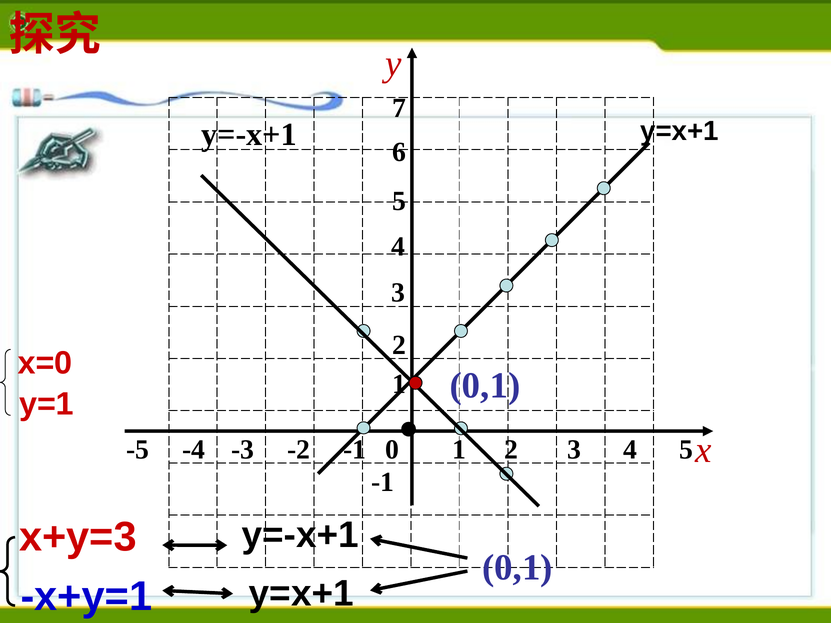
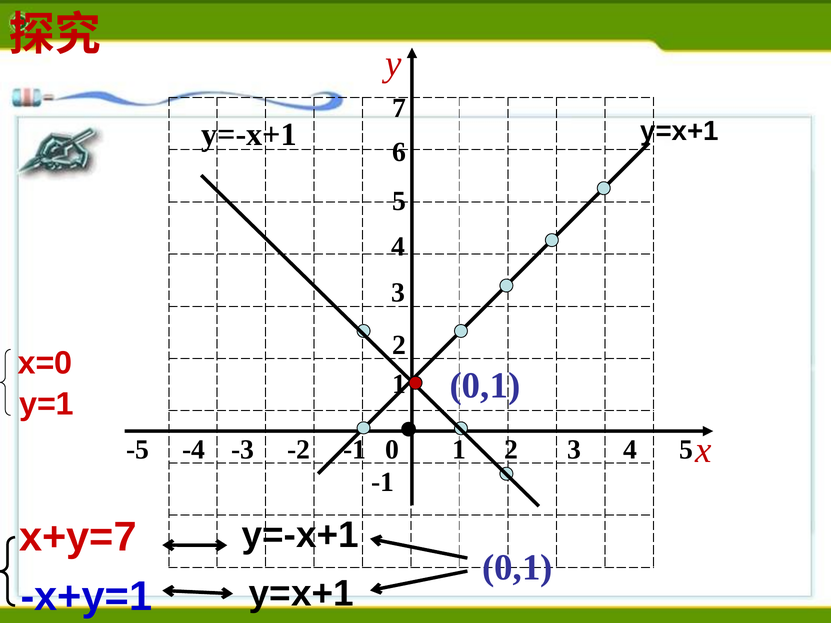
x+y=3: x+y=3 -> x+y=7 (78, 537)
